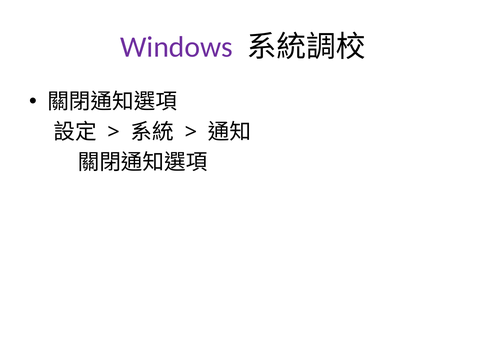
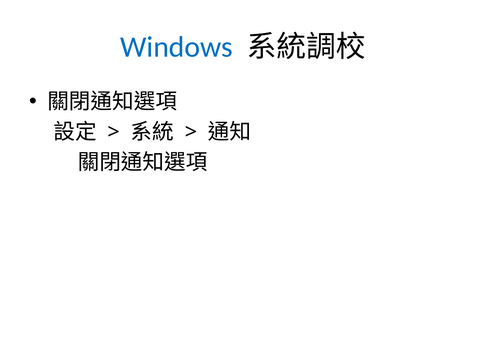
Windows colour: purple -> blue (177, 47)
